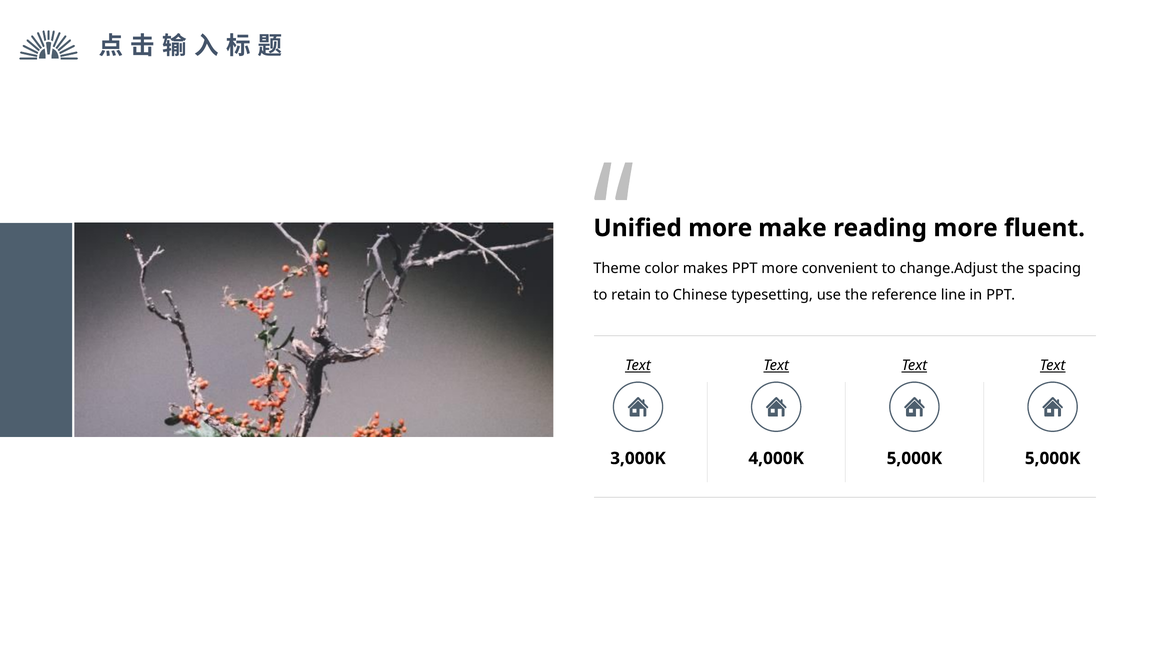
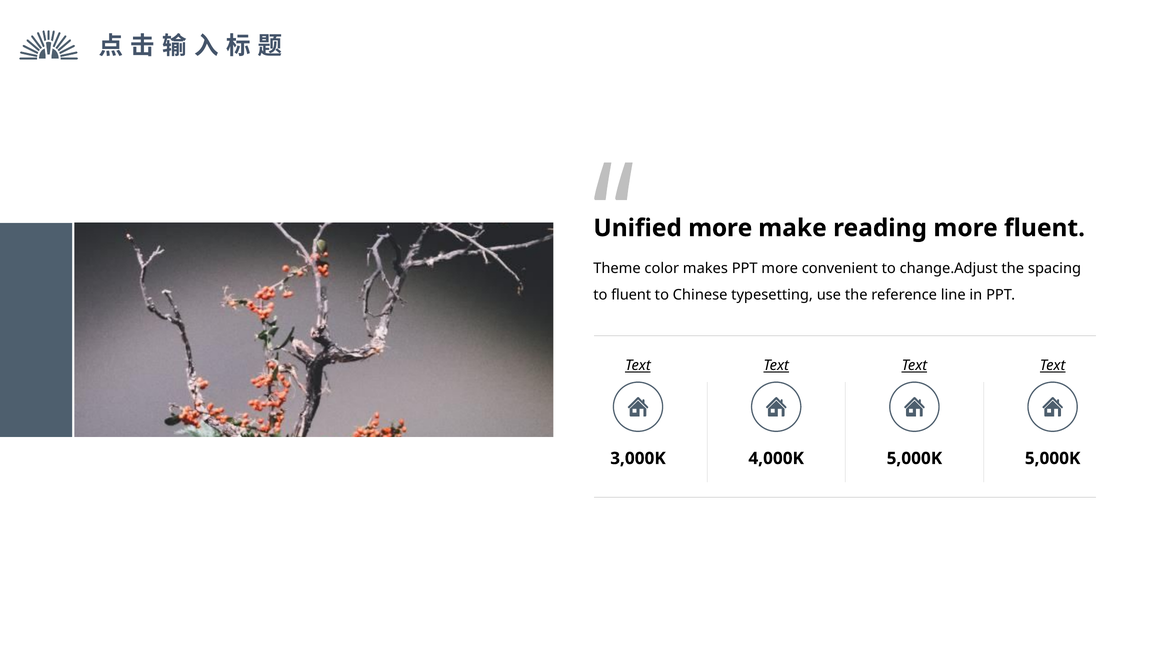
to retain: retain -> fluent (631, 295)
